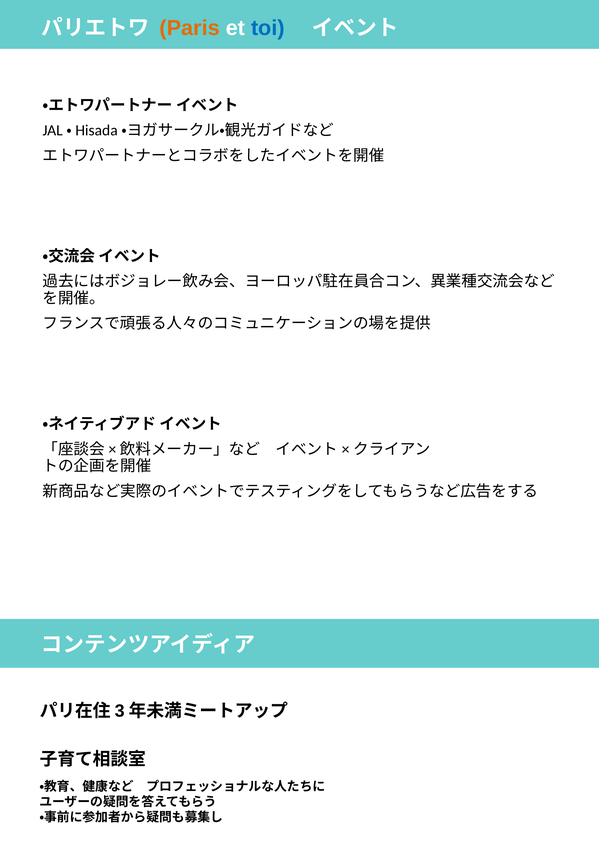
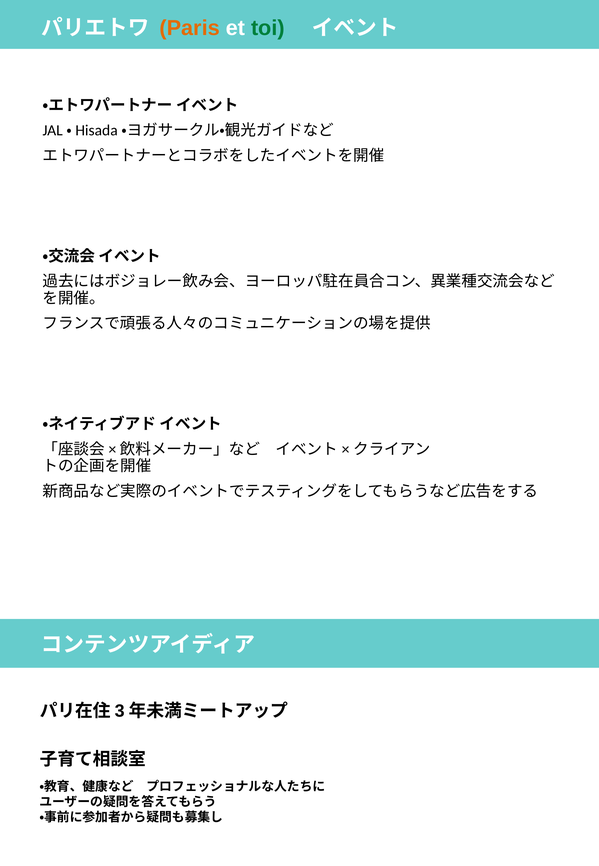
toi colour: blue -> green (268, 28)
